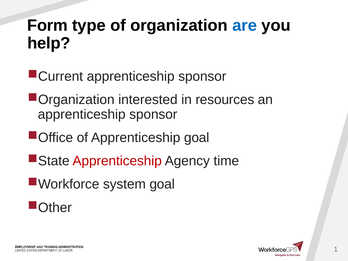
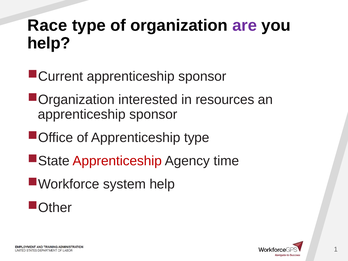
Form: Form -> Race (47, 25)
are colour: blue -> purple (245, 25)
Apprenticeship goal: goal -> type (197, 138)
system goal: goal -> help (162, 184)
